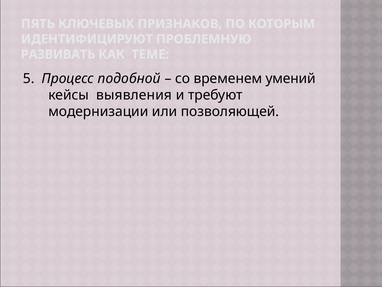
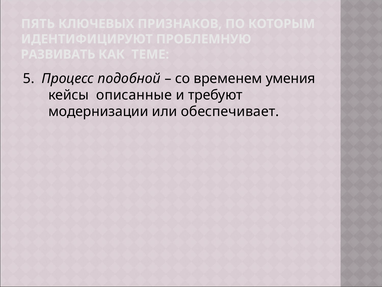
умений: умений -> умения (291, 78)
выявления: выявления -> описанные (134, 95)
позволяющей: позволяющей -> обеспечивает (230, 111)
